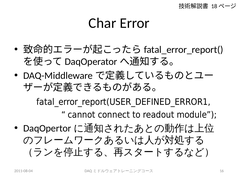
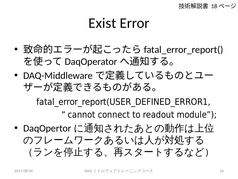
Char: Char -> Exist (102, 23)
